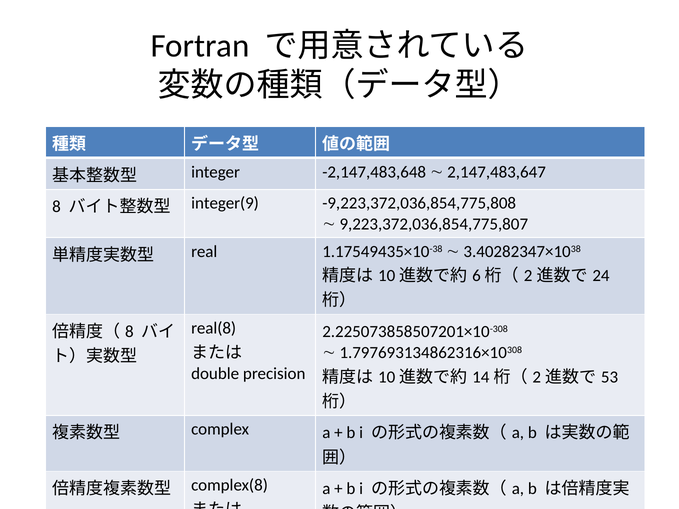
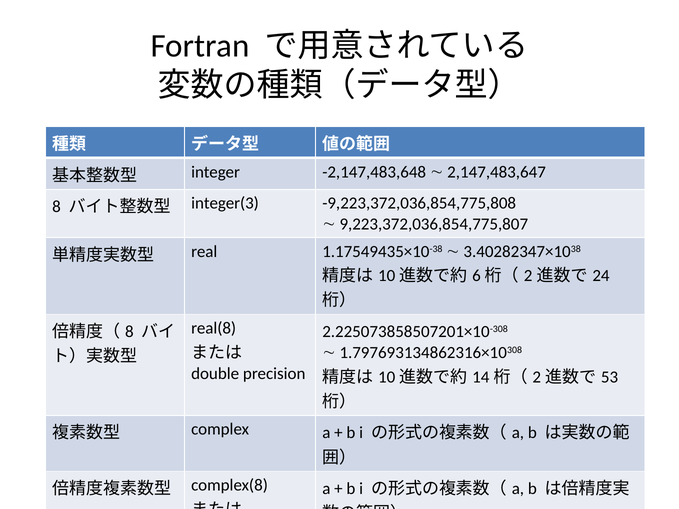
integer(9: integer(9 -> integer(3 (225, 203)
